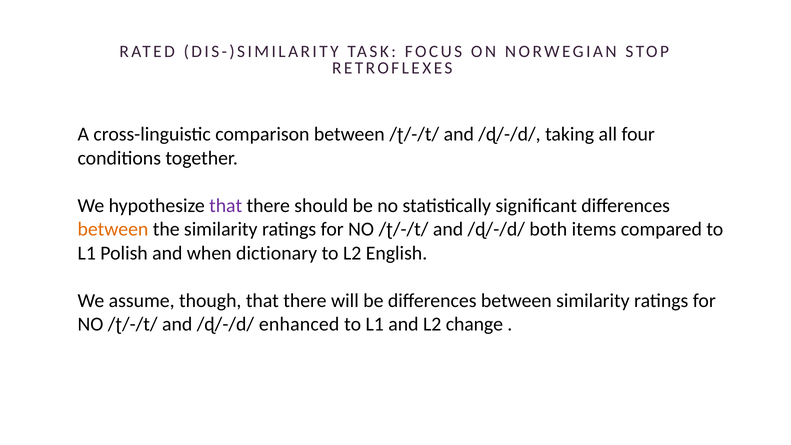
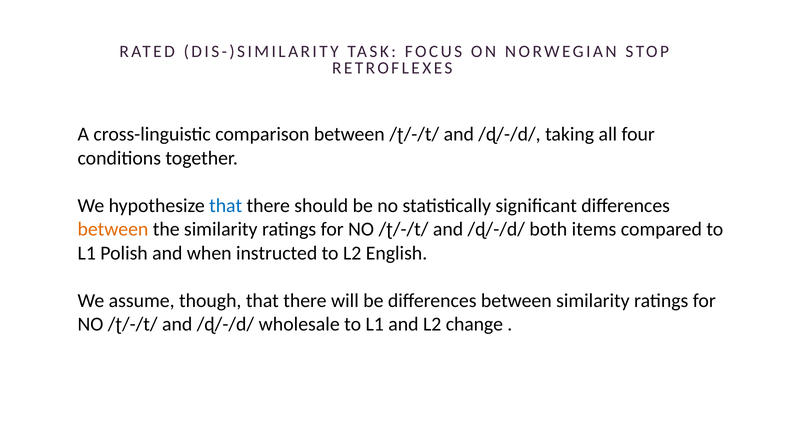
that colour: purple -> blue (226, 206)
dictionary: dictionary -> instructed (277, 253)
enhanced: enhanced -> wholesale (299, 324)
